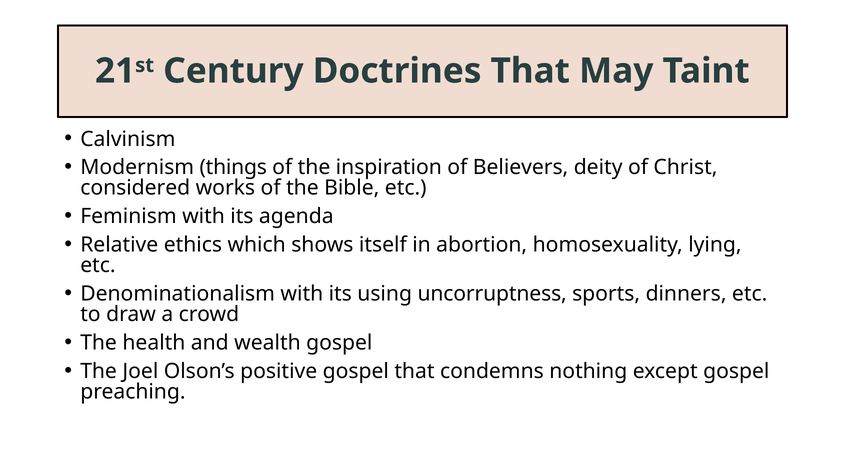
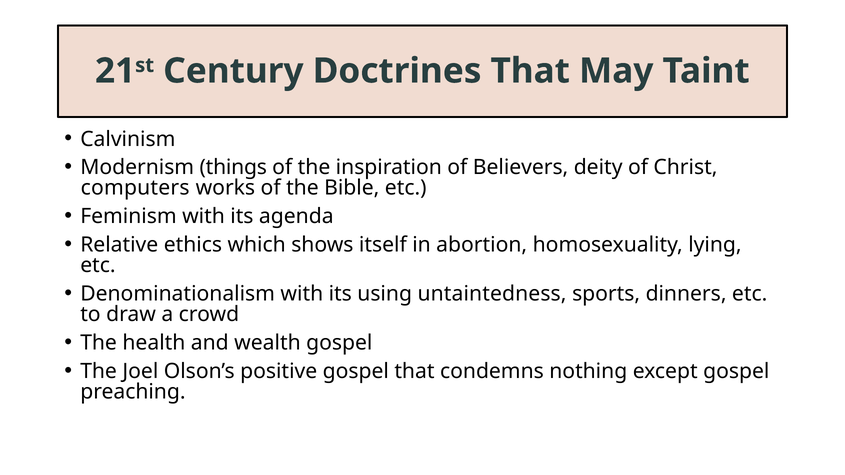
considered: considered -> computers (135, 188)
uncorruptness: uncorruptness -> untaintedness (492, 294)
